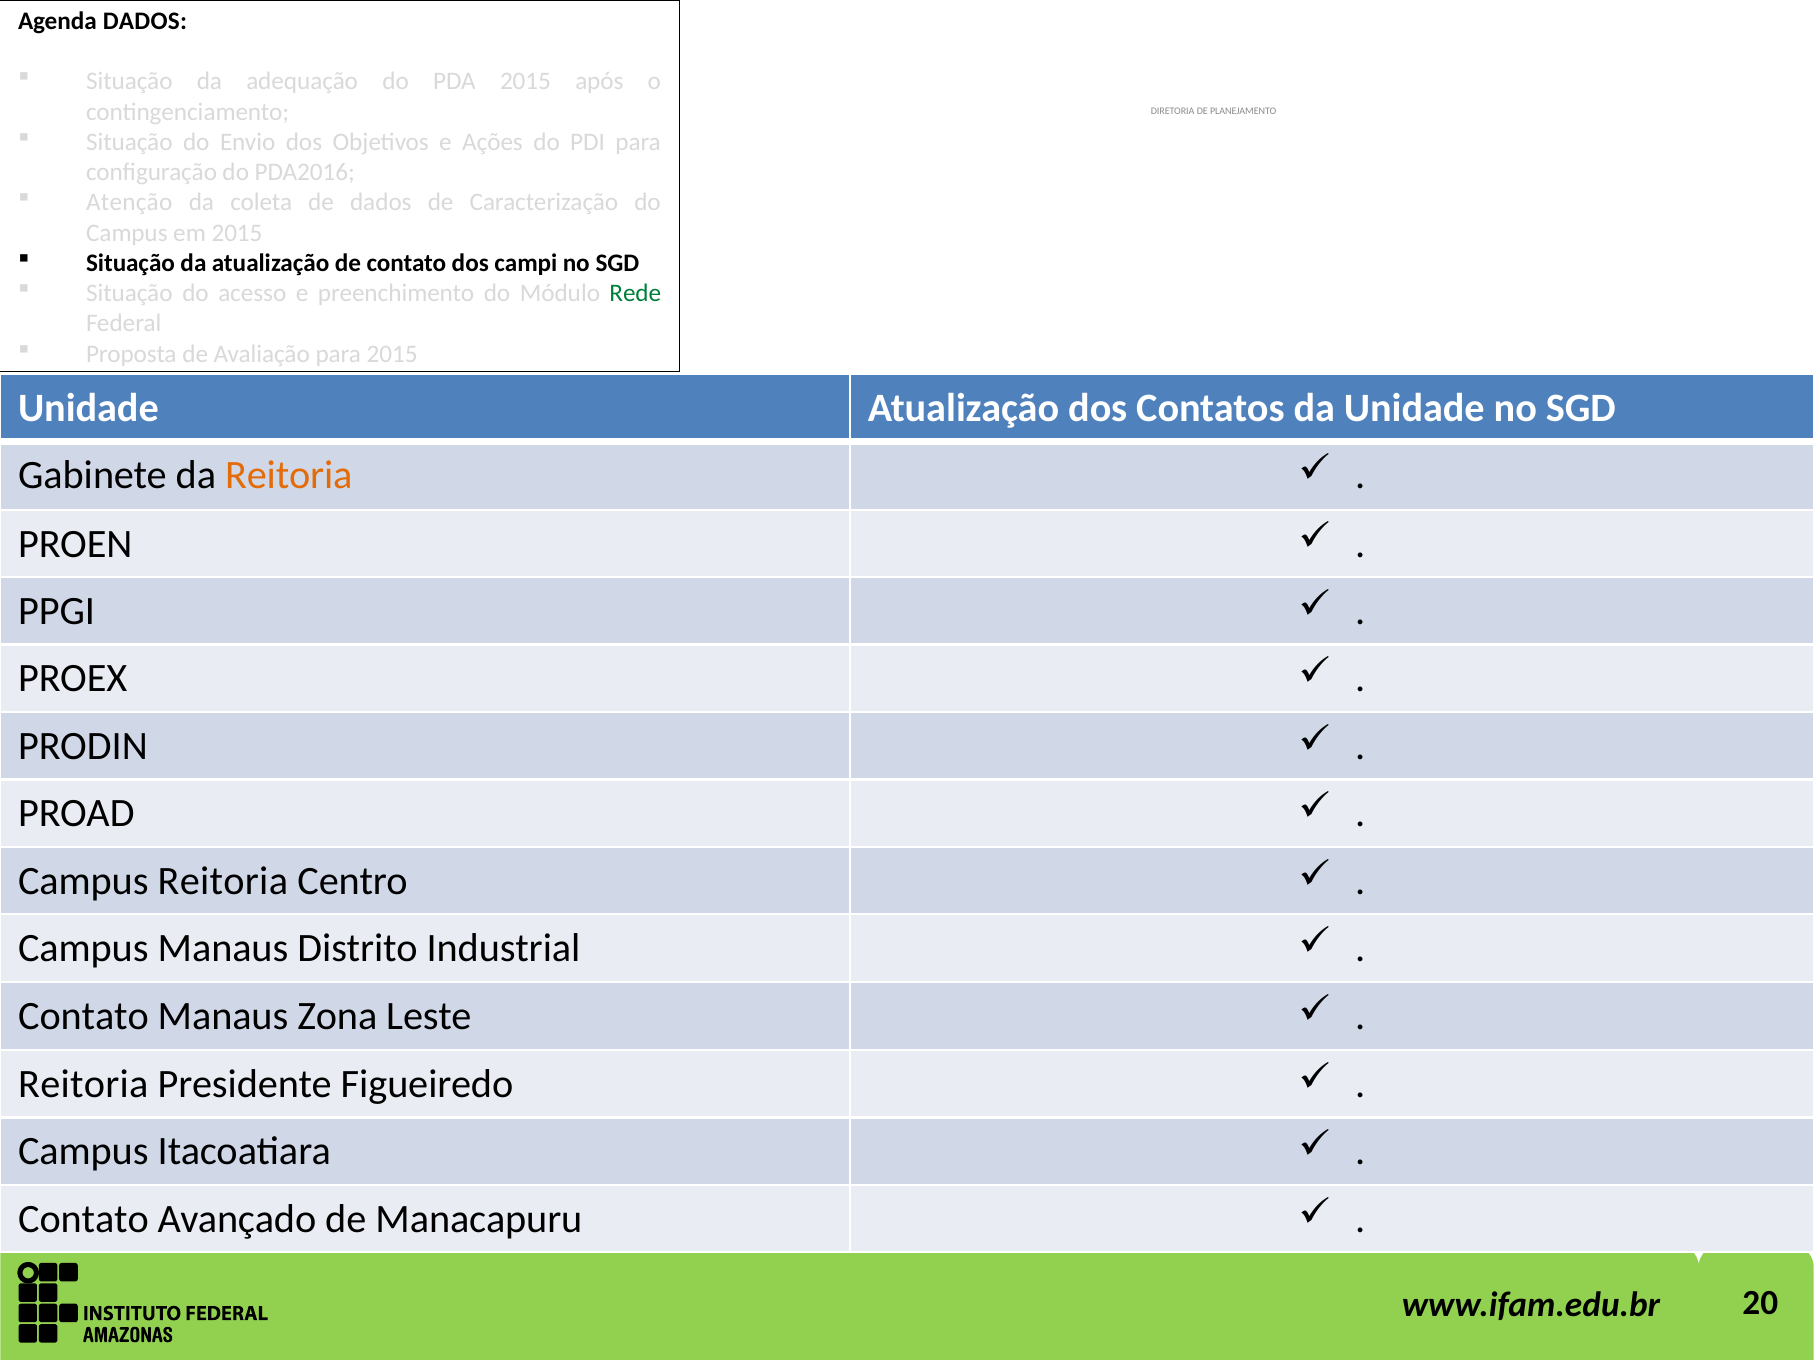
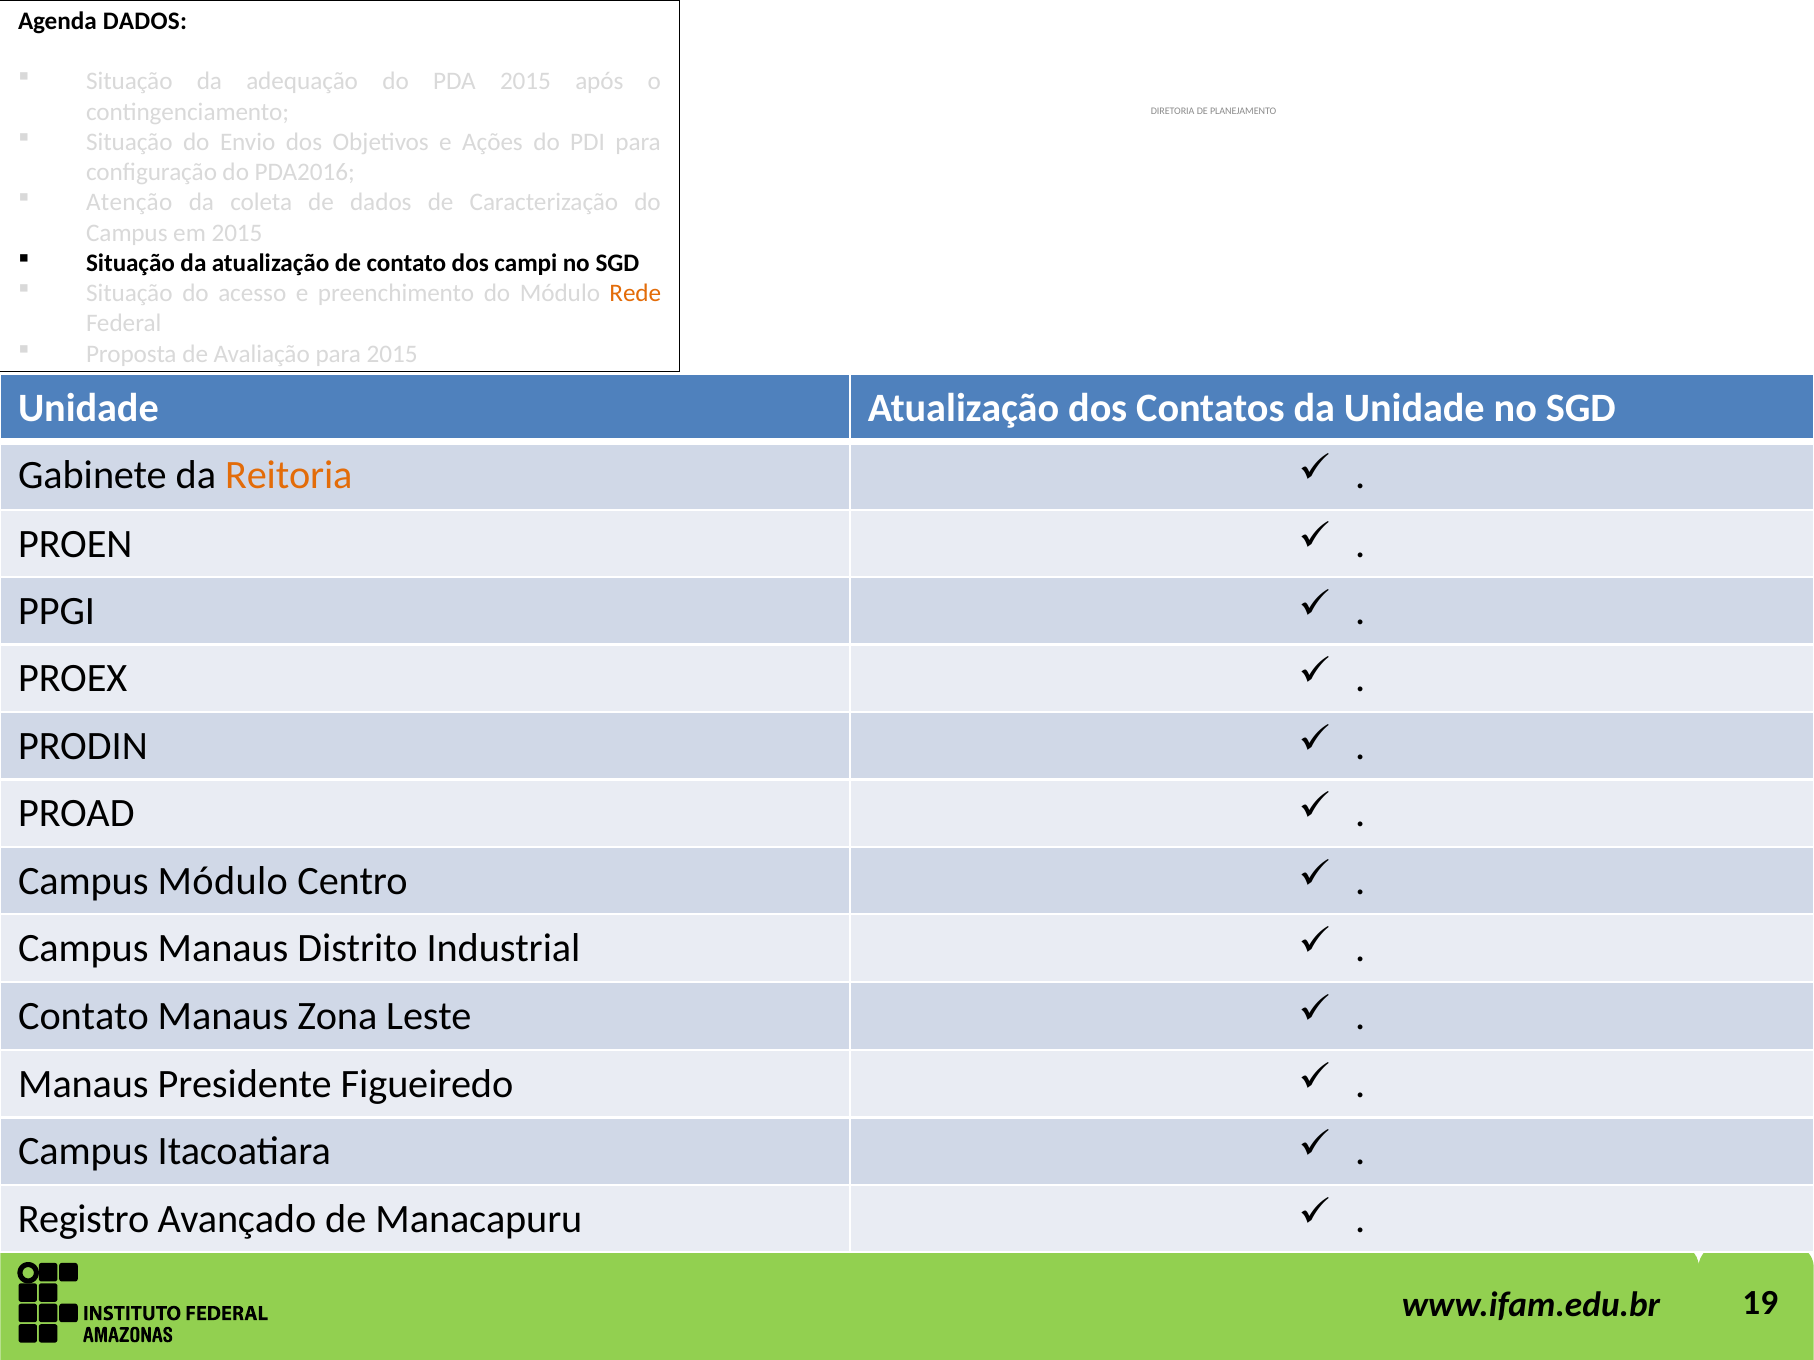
Rede colour: green -> orange (635, 293)
Campus Reitoria: Reitoria -> Módulo (223, 881)
Reitoria: Reitoria -> Manaus (83, 1085)
Contato: Contato -> Registro (84, 1220)
20: 20 -> 19 (1760, 1304)
